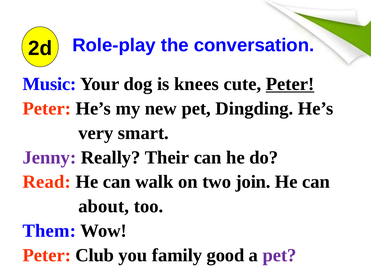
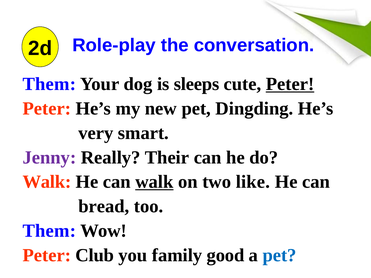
Music: Music -> Them (49, 84)
knees: knees -> sleeps (197, 84)
Read: Read -> Walk (47, 182)
walk underline: none -> present (154, 182)
join: join -> like (253, 182)
about: about -> bread (104, 206)
pet colour: purple -> blue (280, 255)
